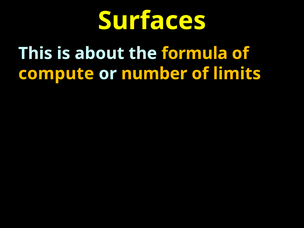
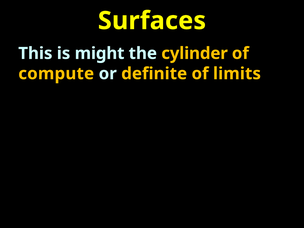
about: about -> might (100, 53)
formula: formula -> cylinder (195, 53)
number: number -> definite (154, 74)
